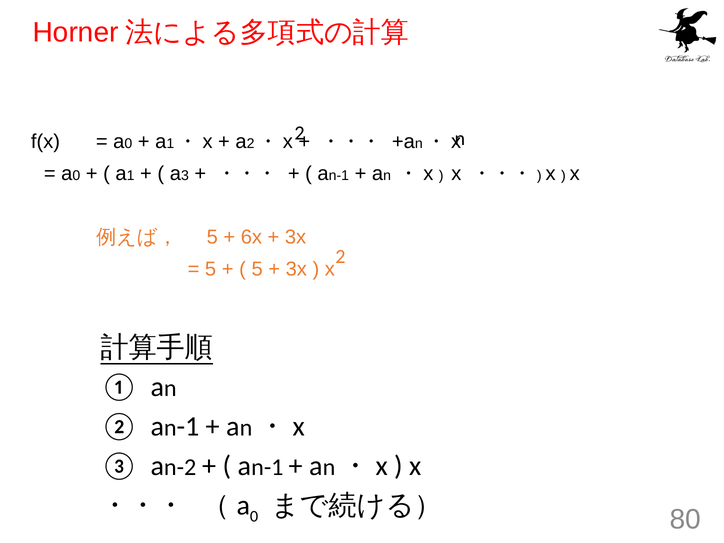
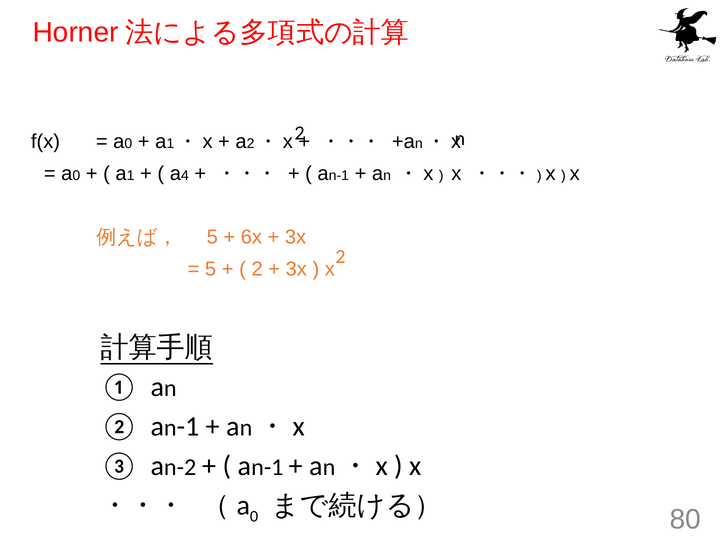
3: 3 -> 4 (185, 176)
5: 5 -> 2 (257, 269)
